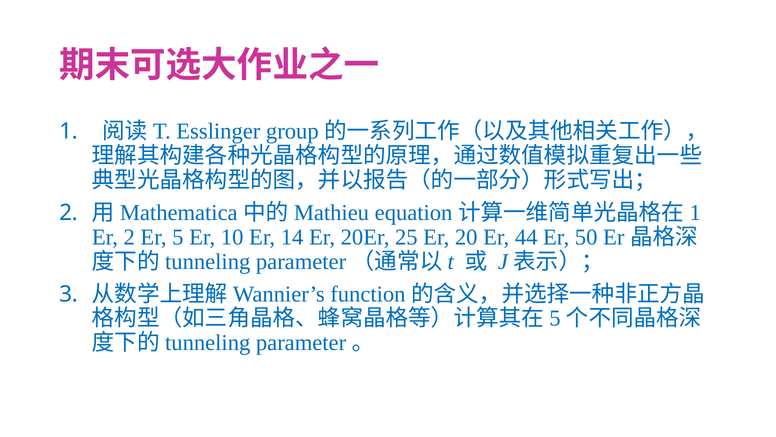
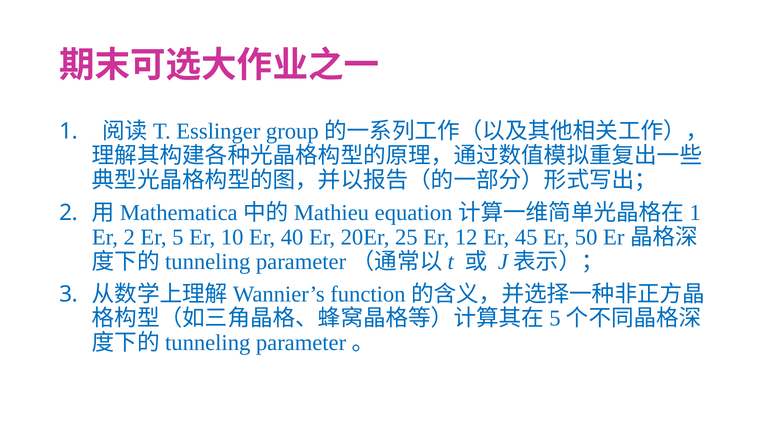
14: 14 -> 40 (292, 237)
20: 20 -> 12 (466, 237)
44: 44 -> 45 (526, 237)
